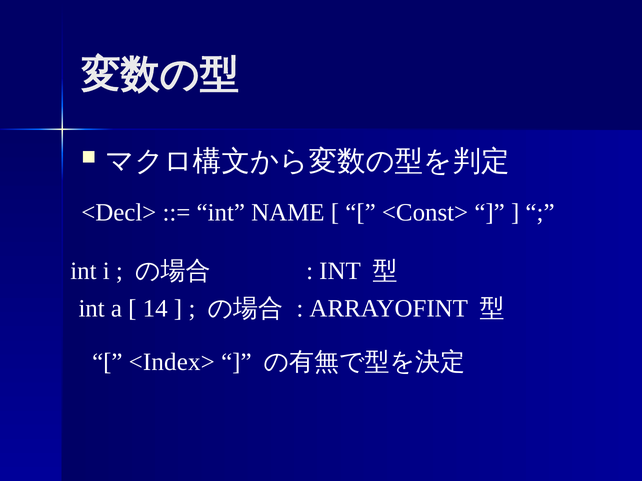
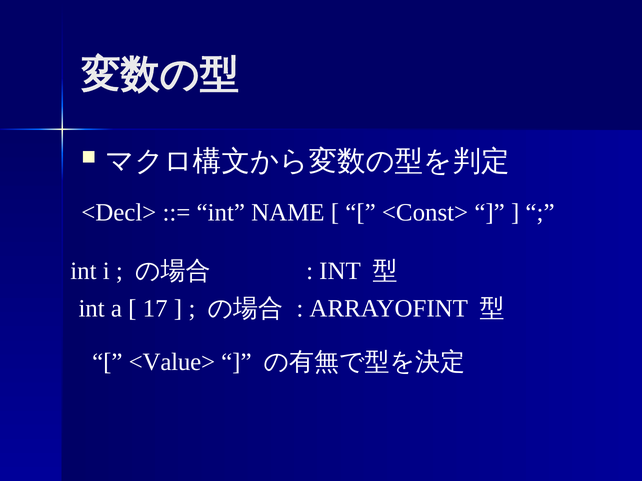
14: 14 -> 17 (155, 309)
<Index>: <Index> -> <Value> (172, 362)
